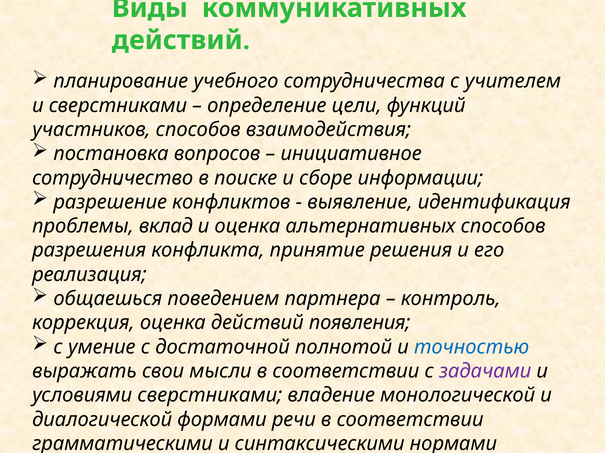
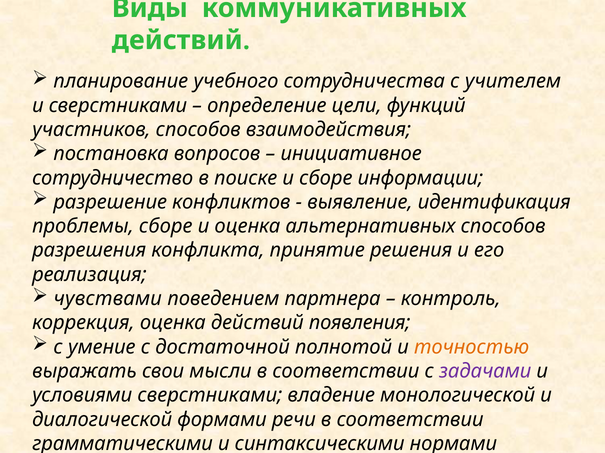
проблемы вклад: вклад -> сборе (166, 227)
общаешься: общаешься -> чувствами (108, 299)
точностью colour: blue -> orange (472, 348)
